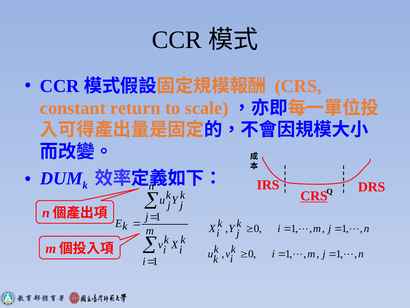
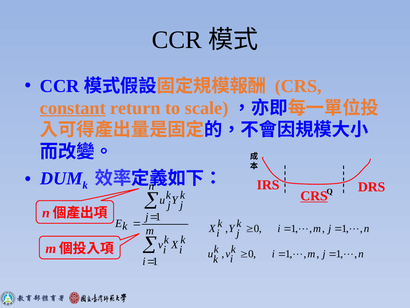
constant underline: none -> present (73, 108)
